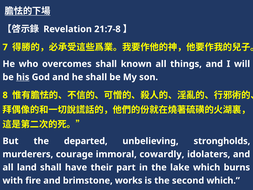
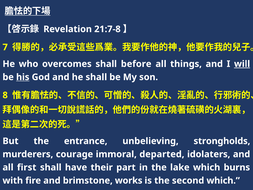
known: known -> before (136, 64)
will underline: none -> present (242, 64)
departed: departed -> entrance (86, 141)
cowardly: cowardly -> departed (162, 154)
land: land -> first (27, 167)
